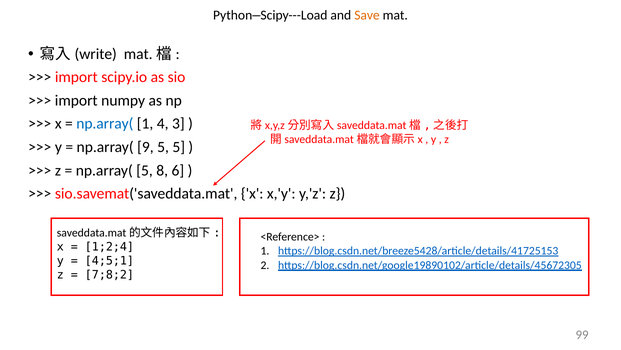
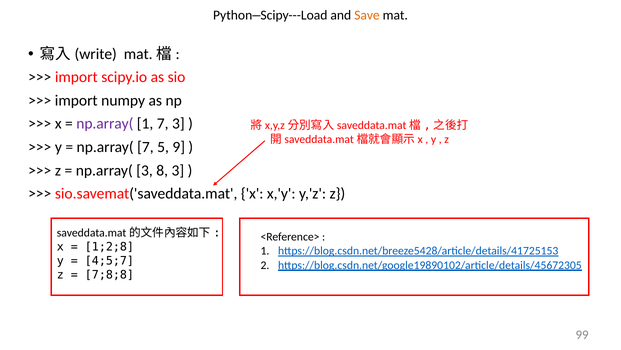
np.array( colour: blue -> purple (105, 124)
1 4: 4 -> 7 (163, 124)
np.array( 9: 9 -> 7 (145, 147)
5 5: 5 -> 9 (179, 147)
np.array( 5: 5 -> 3 (145, 170)
8 6: 6 -> 3 (178, 170)
1;2;4: 1;2;4 -> 1;2;8 (109, 247)
4;5;1: 4;5;1 -> 4;5;7 (109, 261)
7;8;2: 7;8;2 -> 7;8;8 (109, 275)
